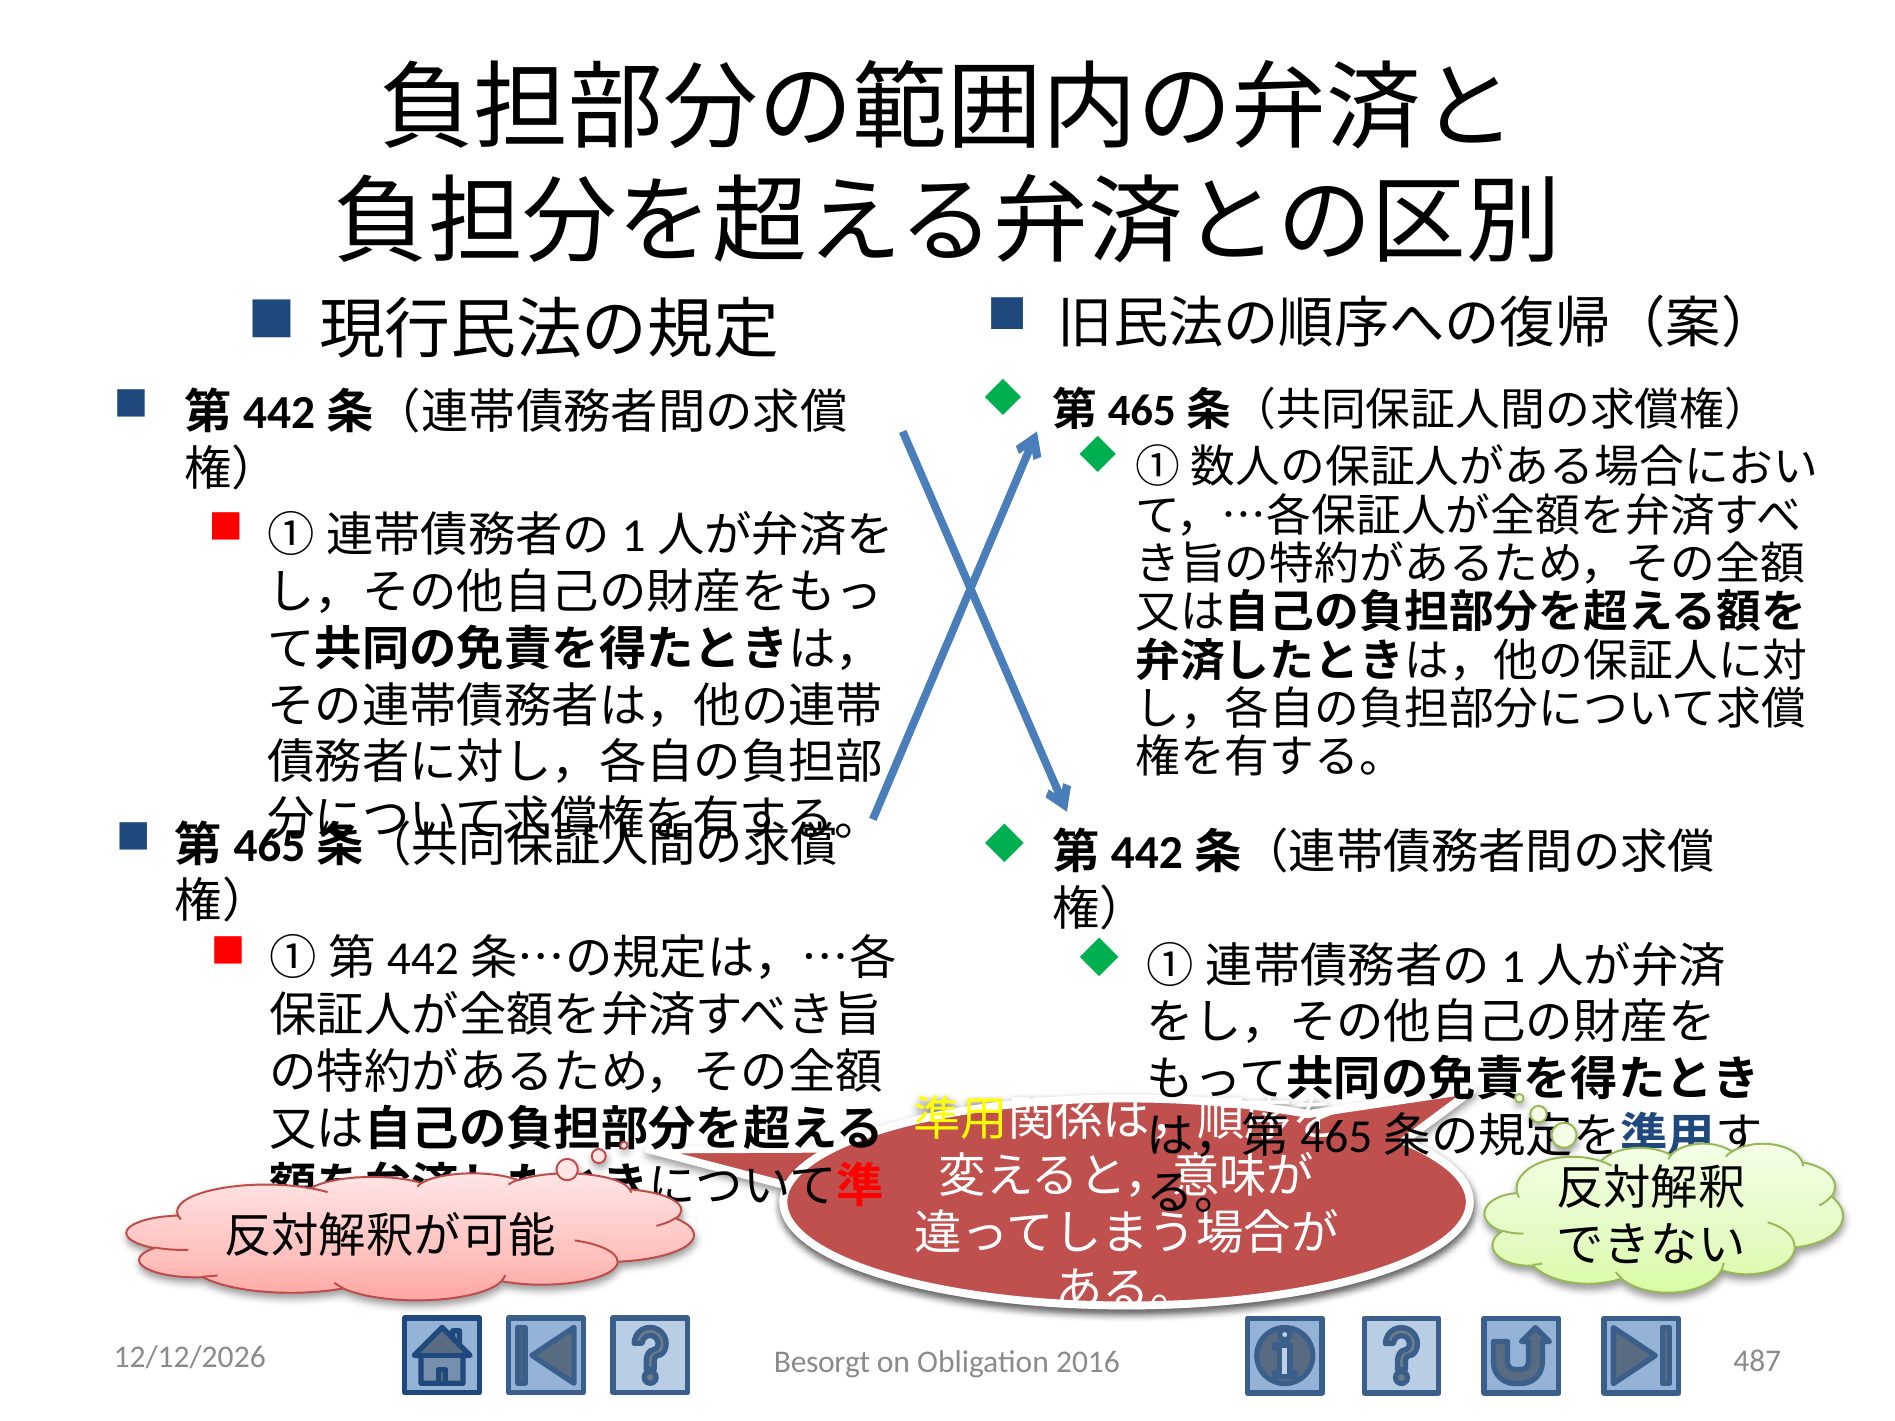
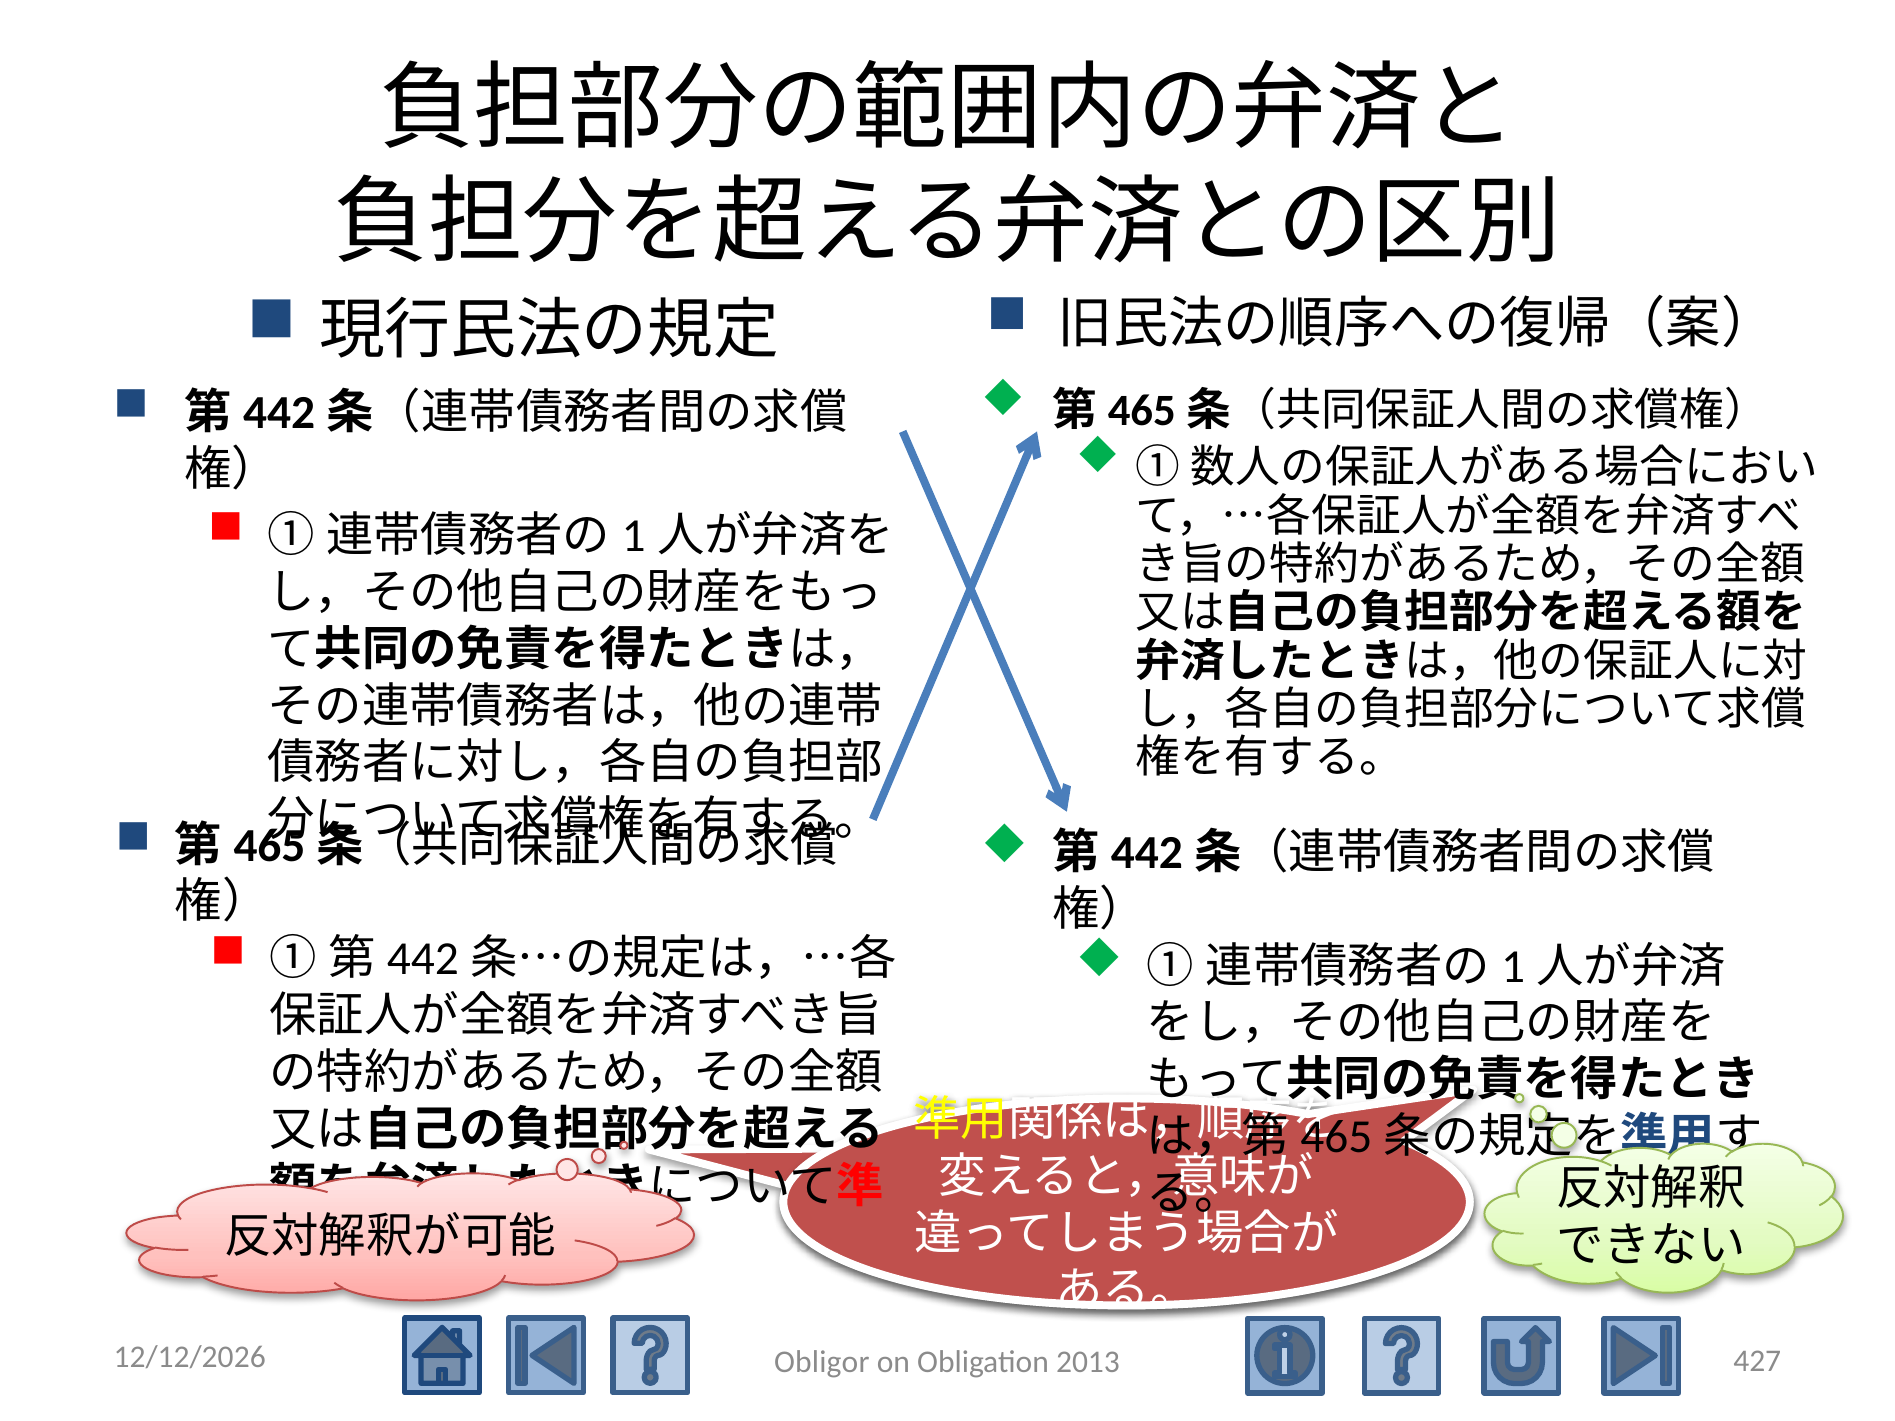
487: 487 -> 427 (1757, 1361)
Besorgt: Besorgt -> Obligor (822, 1362)
2016: 2016 -> 2013 (1088, 1362)
